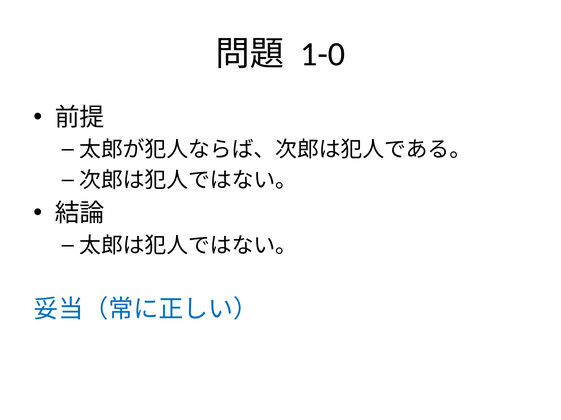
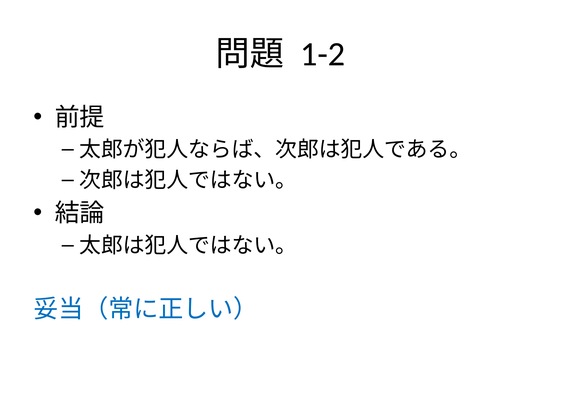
1-0: 1-0 -> 1-2 (323, 54)
